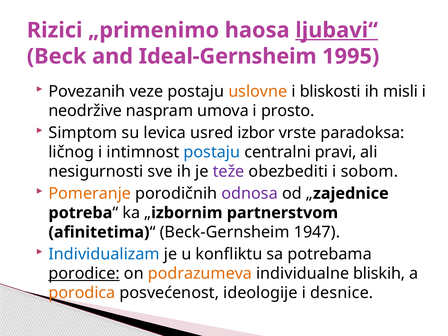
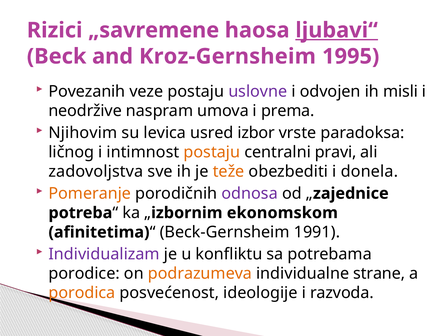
„primenimo: „primenimo -> „savremene (154, 30)
Ideal-Gernsheim: Ideal-Gernsheim -> Kroz-Gernsheim (227, 56)
uslovne colour: orange -> purple (258, 91)
bliskosti: bliskosti -> odvojen (330, 91)
prosto: prosto -> prema (288, 111)
Simptom: Simptom -> Njihovim (83, 133)
postaju colour: blue -> orange (212, 152)
nesigurnosti: nesigurnosti -> zadovoljstva (96, 172)
teže colour: purple -> orange (229, 172)
sobom: sobom -> donela (369, 172)
partnerstvom: partnerstvom -> ekonomskom (282, 213)
1947: 1947 -> 1991 (317, 232)
Individualizam colour: blue -> purple (104, 254)
porodice underline: present -> none (84, 274)
bliskih: bliskih -> strane (379, 274)
desnice: desnice -> razvoda (342, 293)
